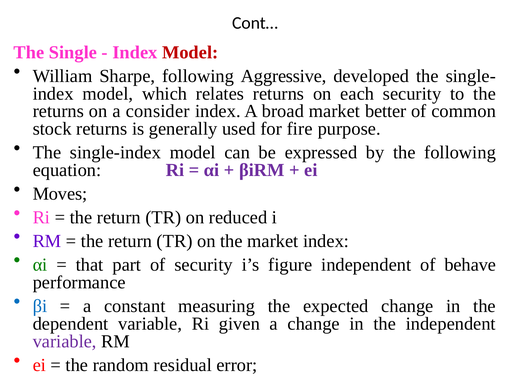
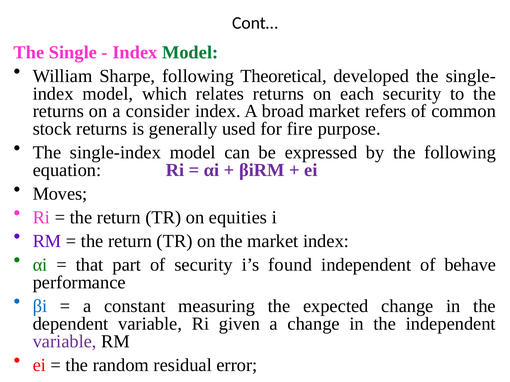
Model colour: red -> green (190, 52)
Aggressive: Aggressive -> Theoretical (284, 76)
better: better -> refers (386, 111)
reduced: reduced -> equities (238, 218)
figure: figure -> found (290, 265)
